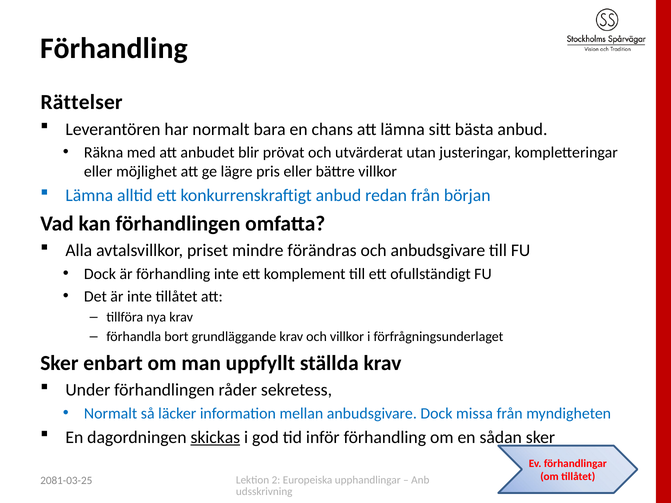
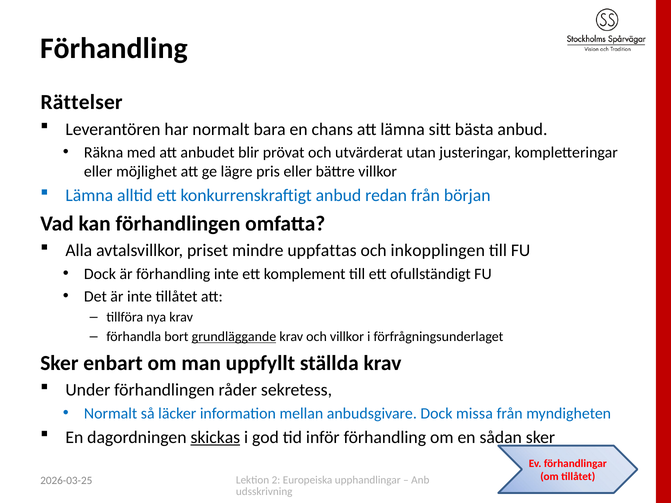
förändras: förändras -> uppfattas (322, 251)
och anbudsgivare: anbudsgivare -> inkopplingen (438, 251)
grundläggande underline: none -> present (234, 337)
2081-03-25: 2081-03-25 -> 2026-03-25 (66, 481)
